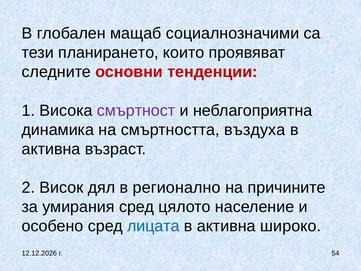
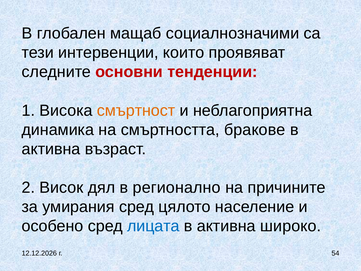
планирането: планирането -> интервенции (108, 53)
смъртност colour: purple -> orange (136, 110)
въздуха: въздуха -> бракове (255, 130)
